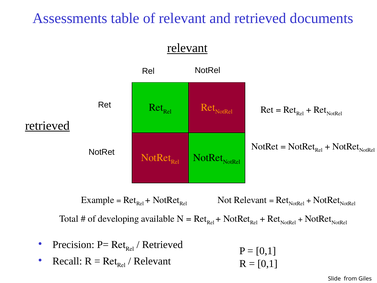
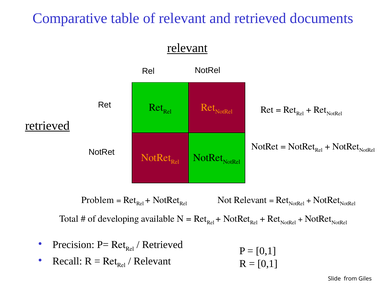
Assessments: Assessments -> Comparative (70, 18)
Example: Example -> Problem (98, 200)
